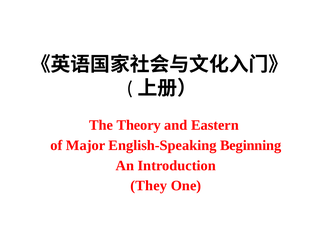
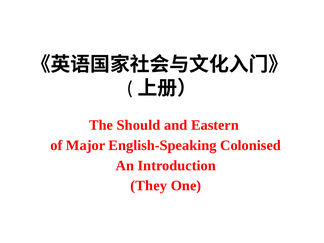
Theory: Theory -> Should (139, 125)
Beginning: Beginning -> Colonised (251, 145)
